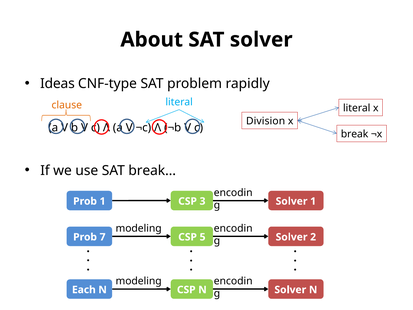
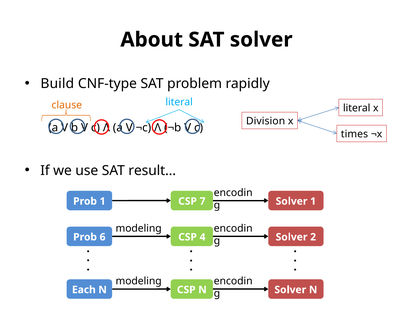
Ideas: Ideas -> Build (57, 84)
break: break -> times (354, 134)
break…: break… -> result… (152, 170)
3: 3 -> 7 (203, 201)
7: 7 -> 6 (103, 237)
5: 5 -> 4 (203, 237)
